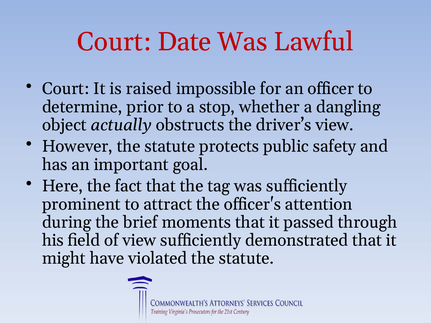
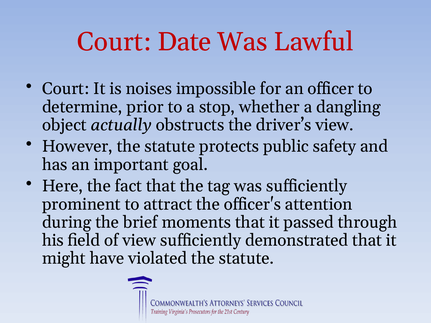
raised: raised -> noises (149, 89)
